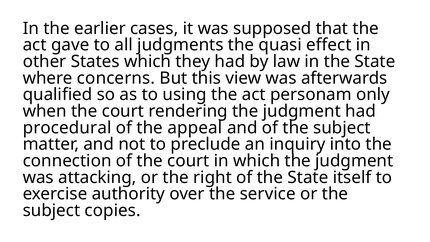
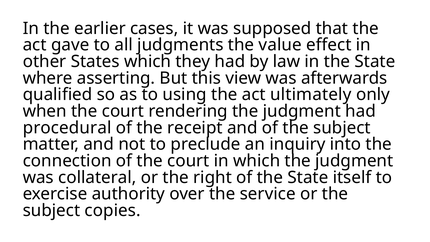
quasi: quasi -> value (280, 45)
concerns: concerns -> asserting (116, 78)
personam: personam -> ultimately (311, 95)
appeal: appeal -> receipt (195, 128)
attacking: attacking -> collateral (97, 177)
